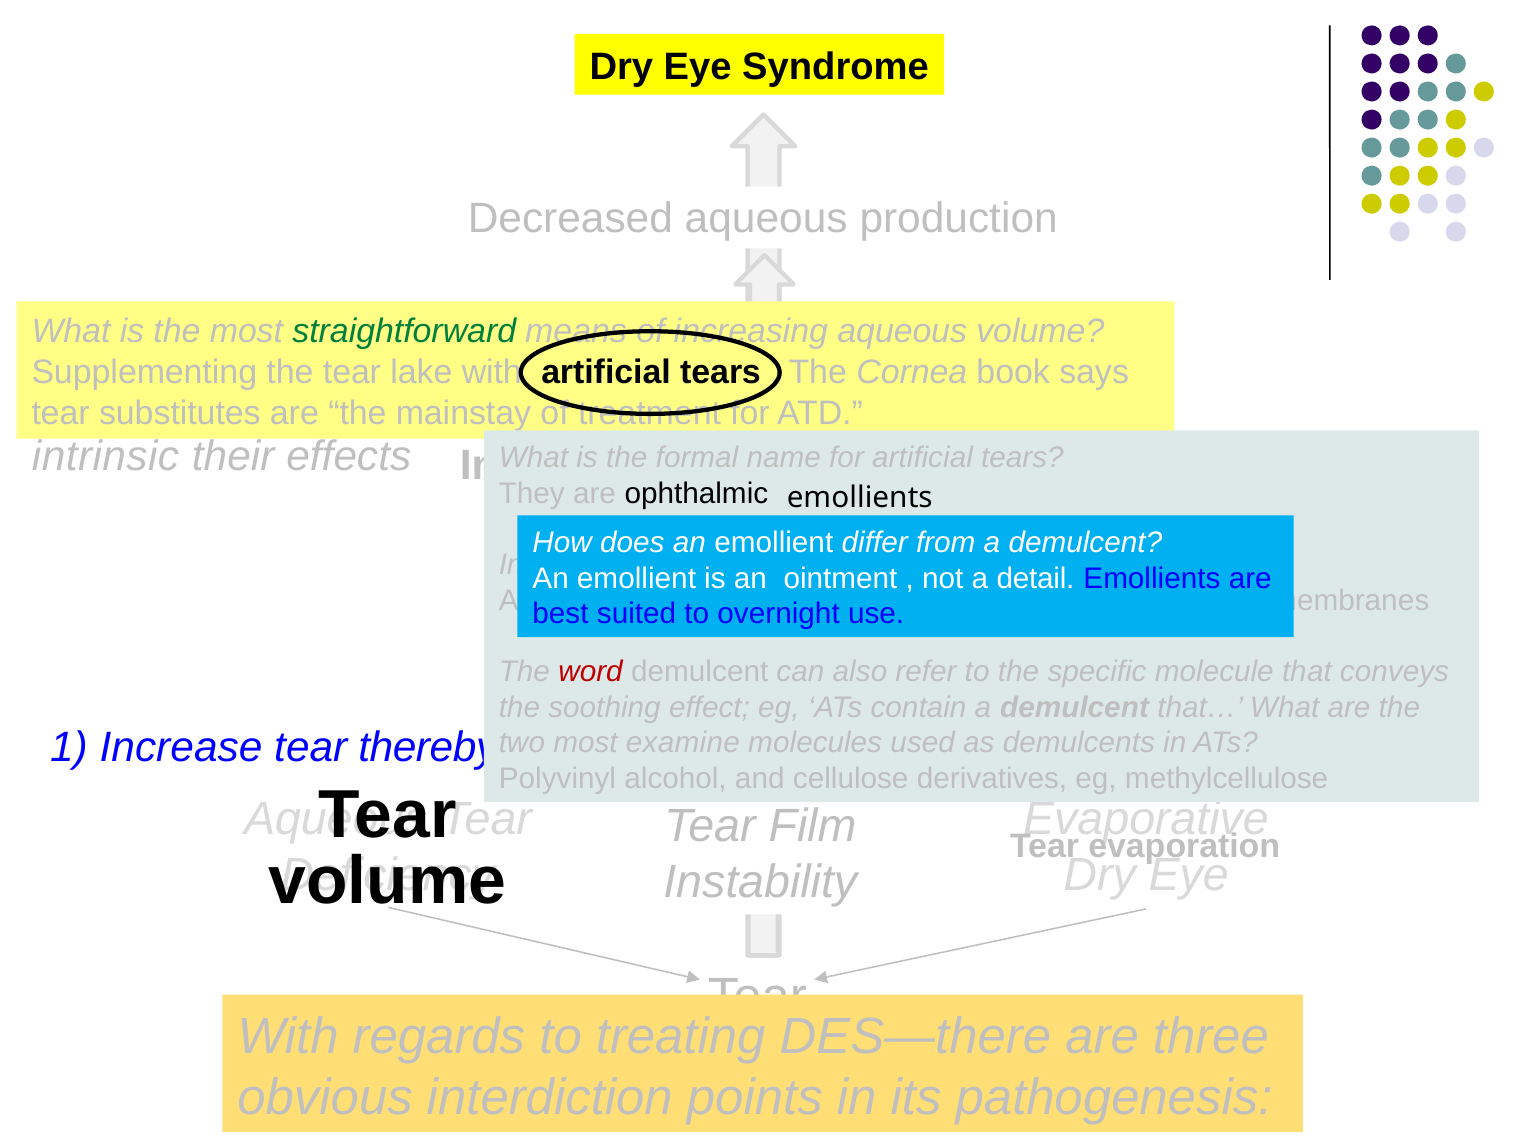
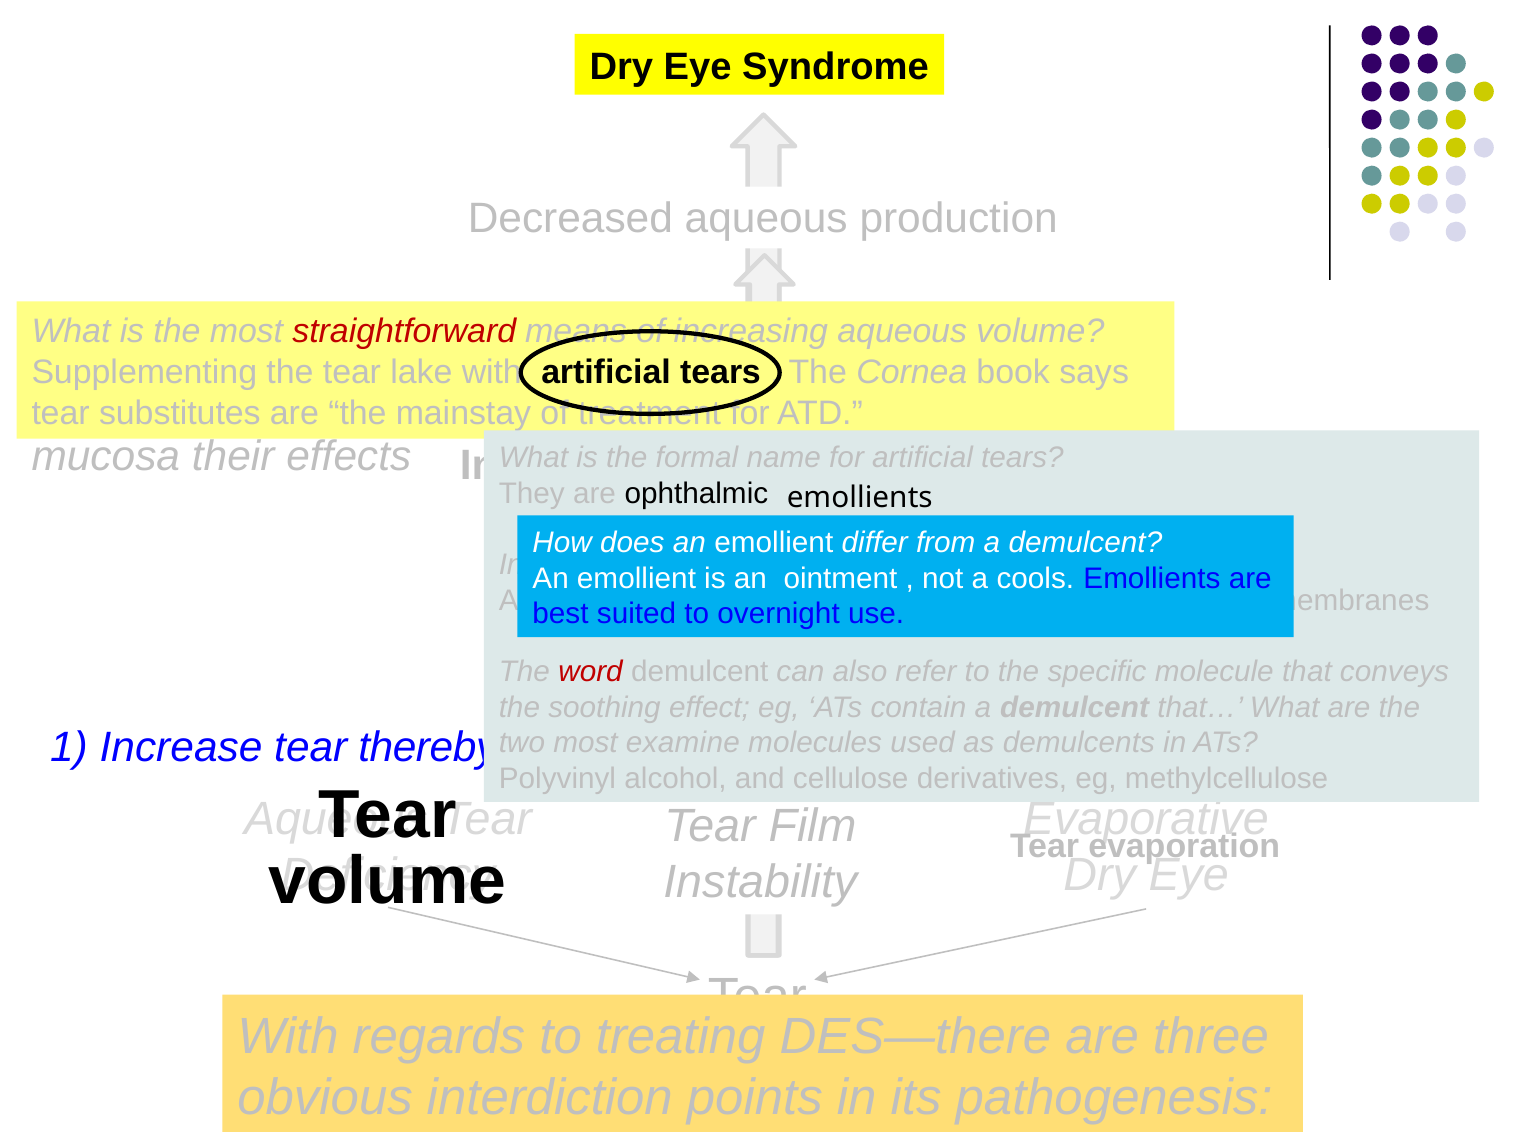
straightforward colour: green -> red (404, 332)
intrinsic: intrinsic -> mucosa (106, 457)
detail: detail -> cools (1035, 579)
